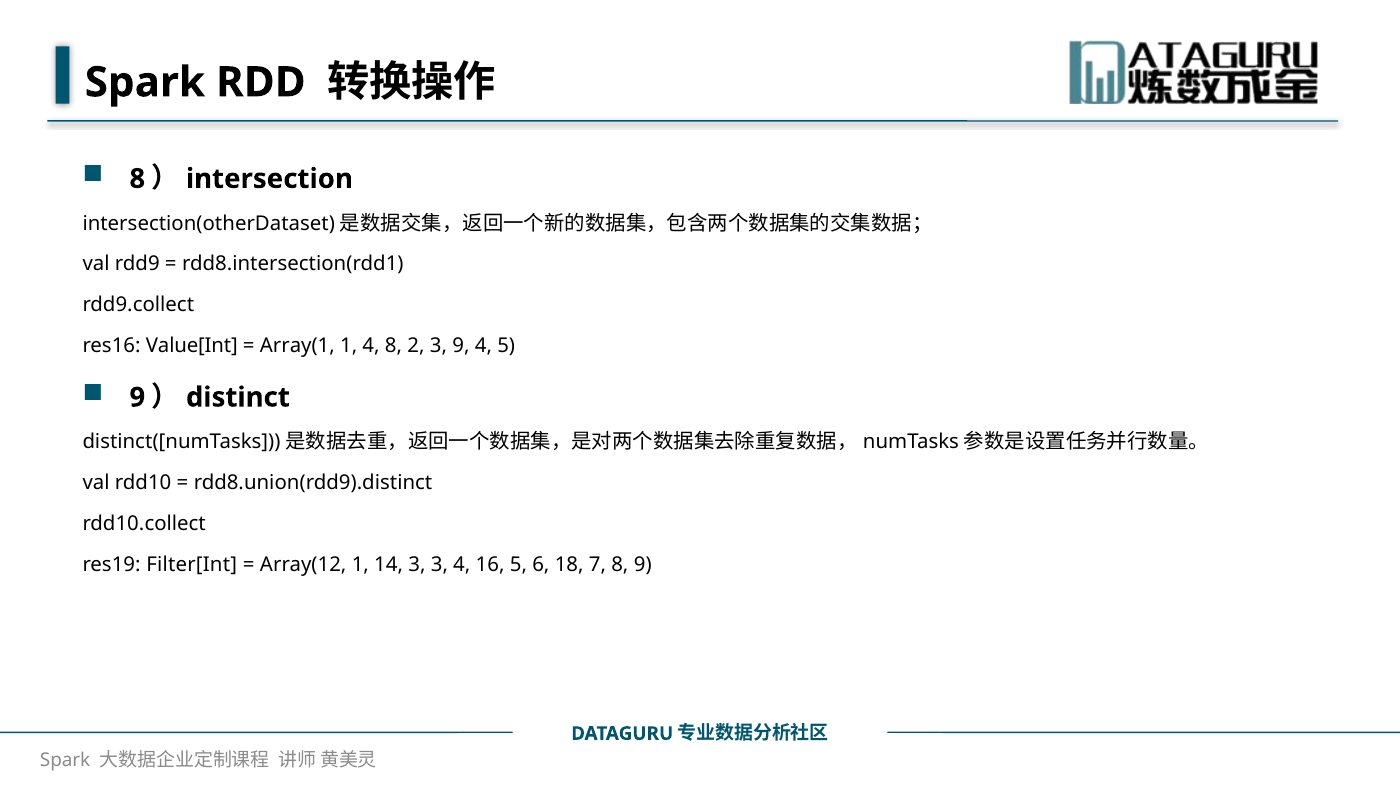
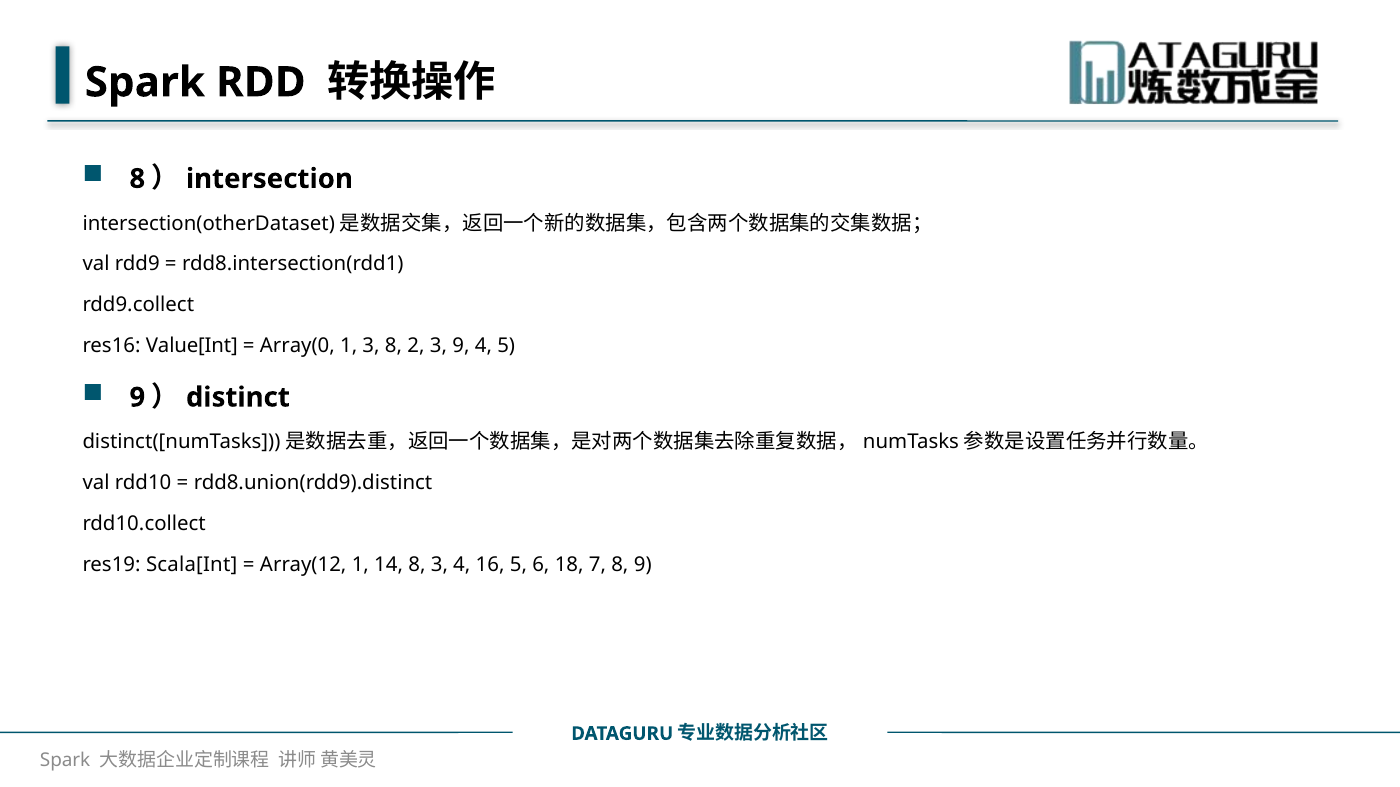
Array(1: Array(1 -> Array(0 (297, 346)
1 4: 4 -> 3 (371, 346)
Filter[Int: Filter[Int -> Scala[Int (192, 564)
14 3: 3 -> 8 (417, 564)
